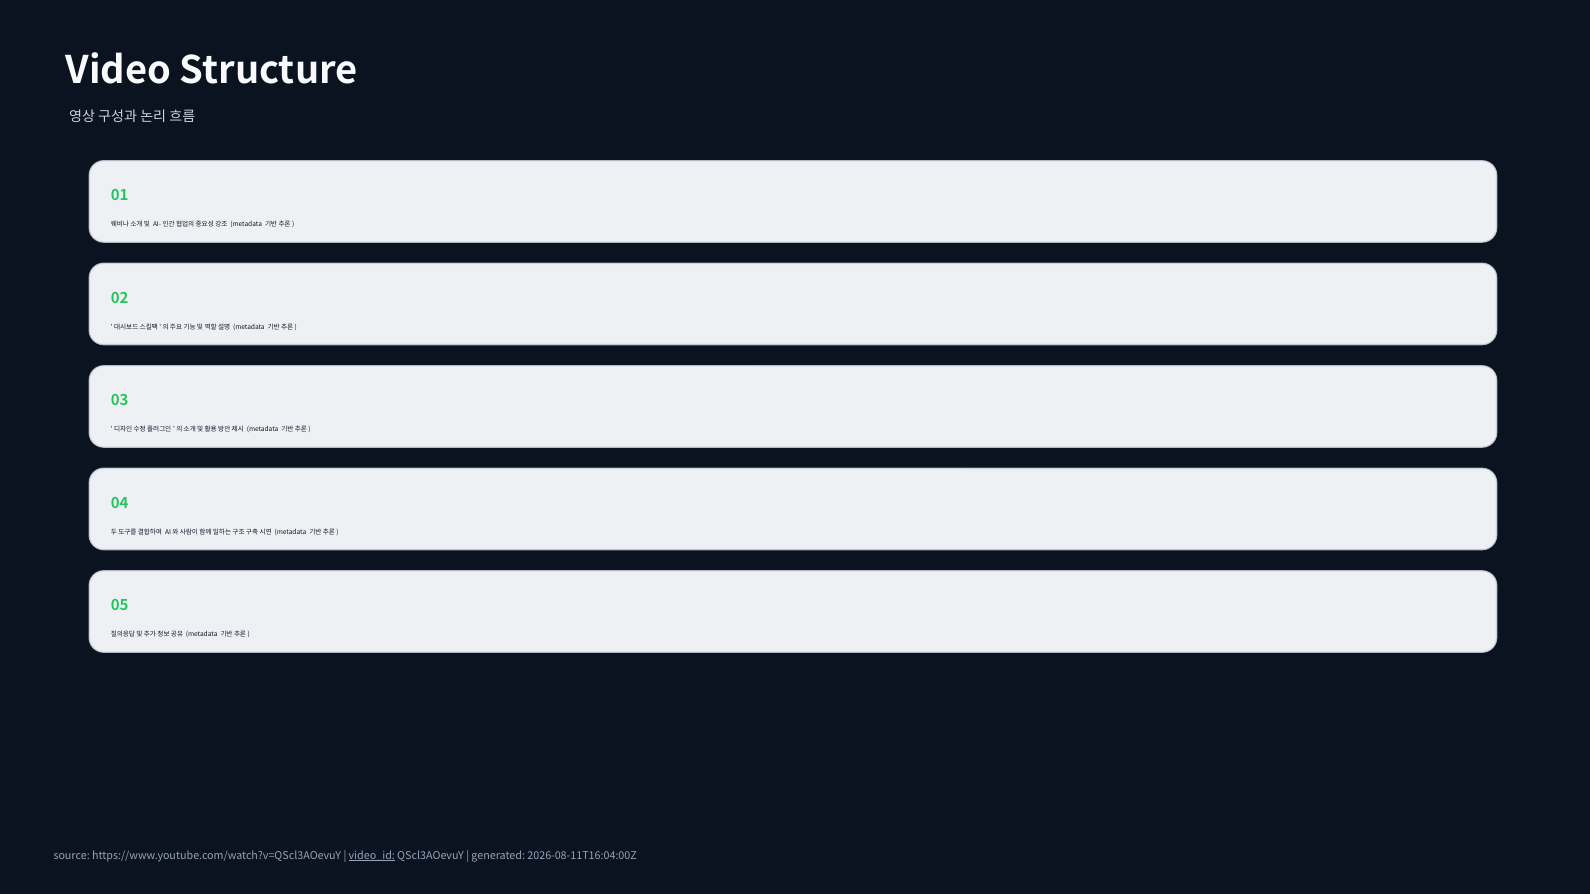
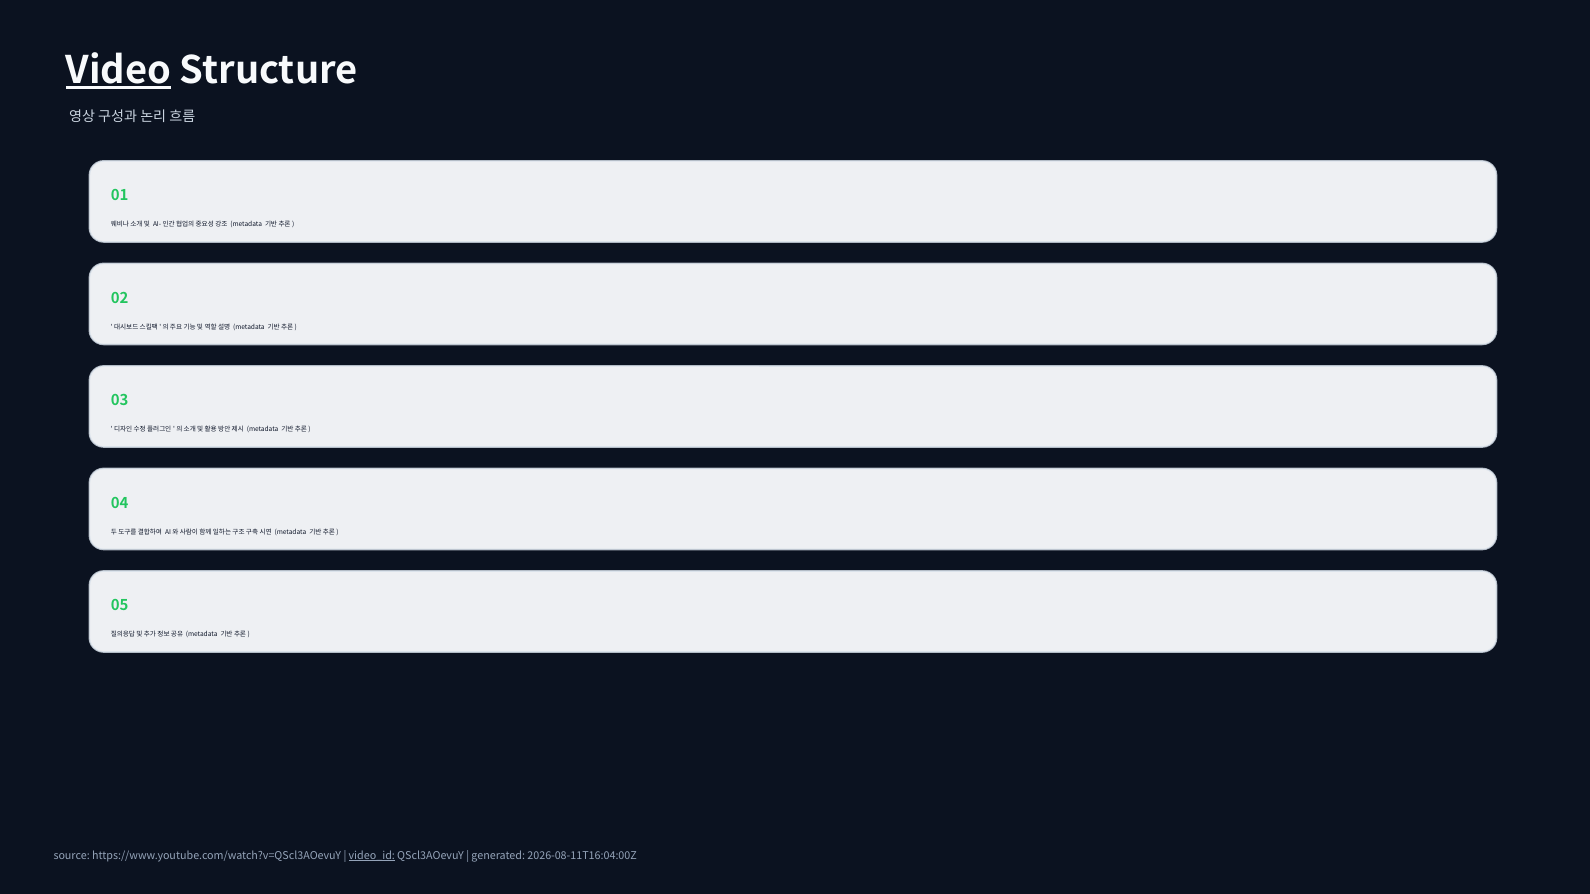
Video underline: none -> present (118, 71)
